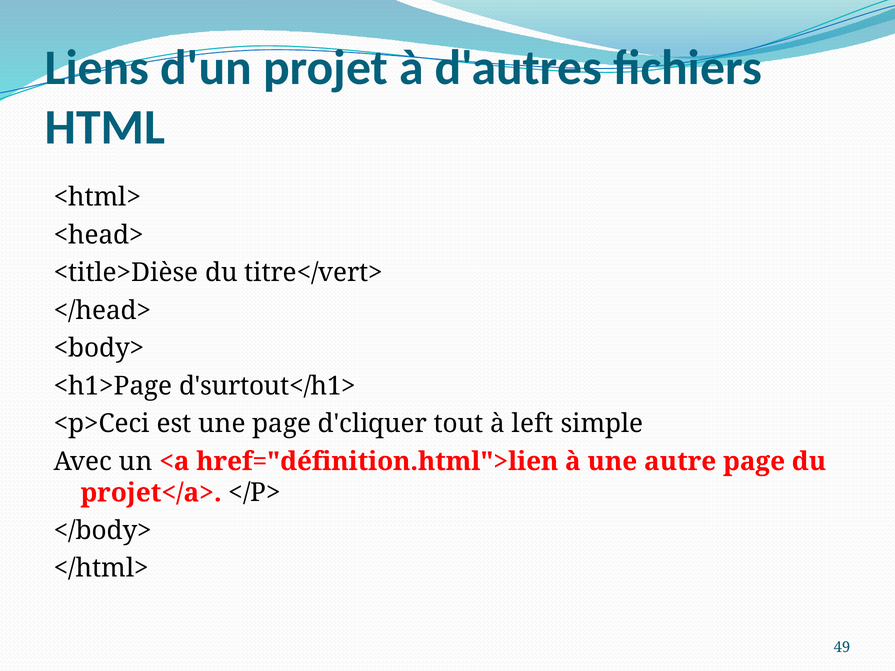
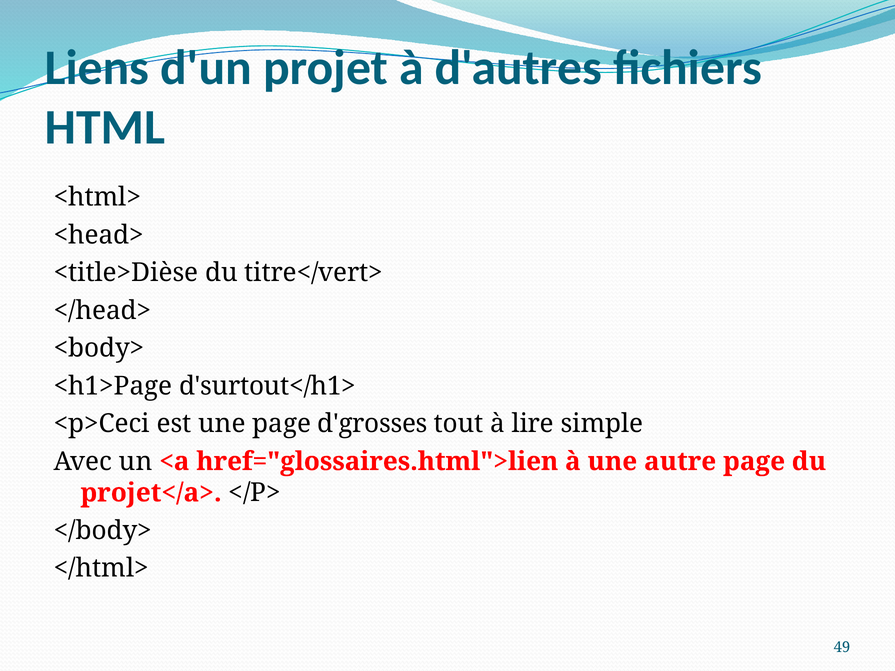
d'cliquer: d'cliquer -> d'grosses (372, 424)
left: left -> lire (533, 424)
href="définition.html">lien: href="définition.html">lien -> href="glossaires.html">lien (377, 462)
